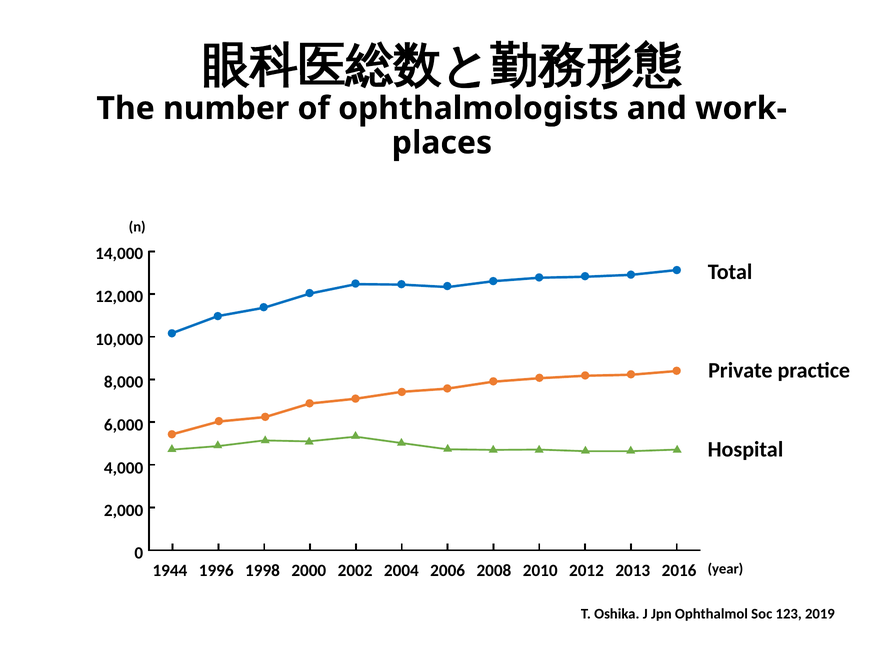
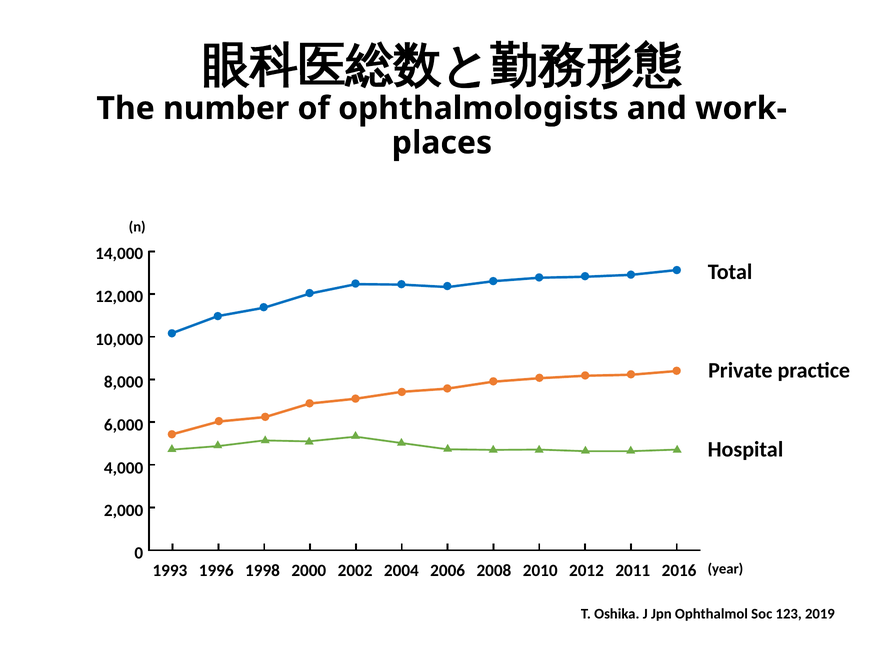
1944: 1944 -> 1993 (170, 570)
2013: 2013 -> 2011 (633, 570)
